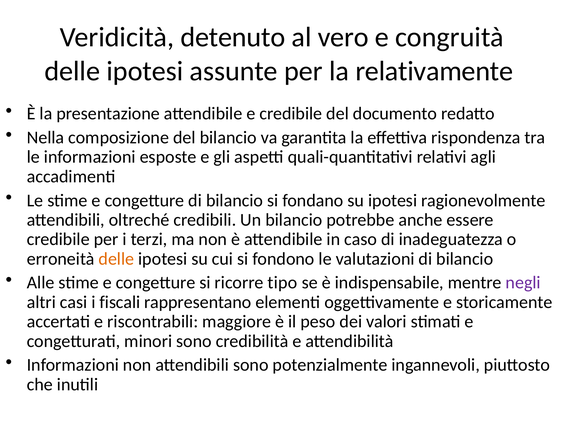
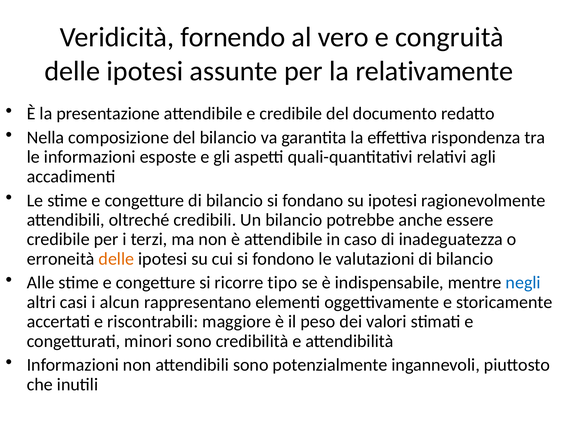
detenuto: detenuto -> fornendo (233, 37)
negli colour: purple -> blue (523, 283)
fiscali: fiscali -> alcun (120, 302)
